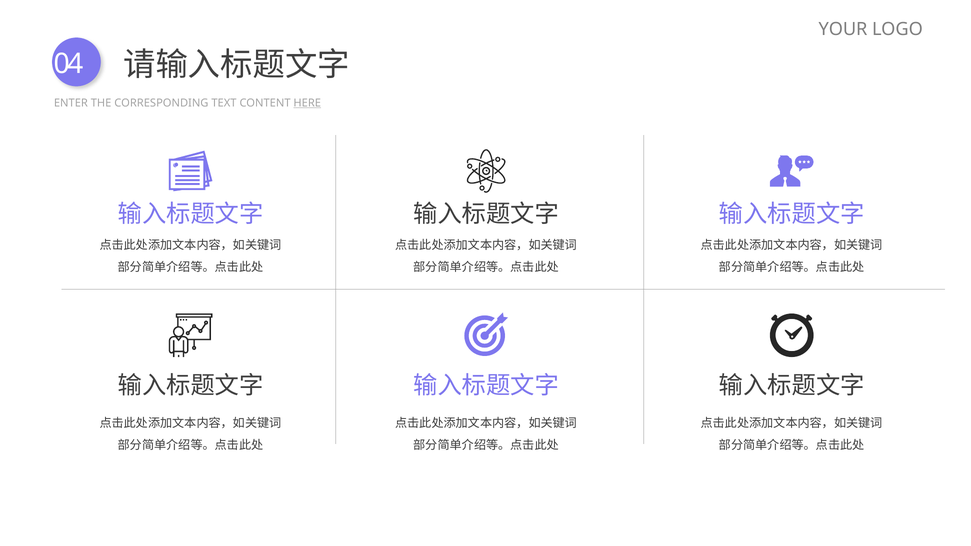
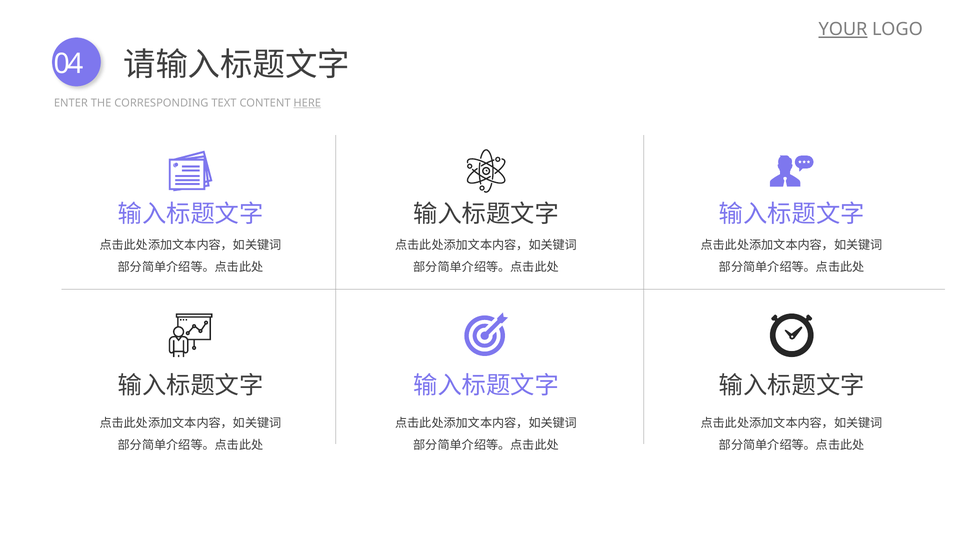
YOUR underline: none -> present (843, 29)
